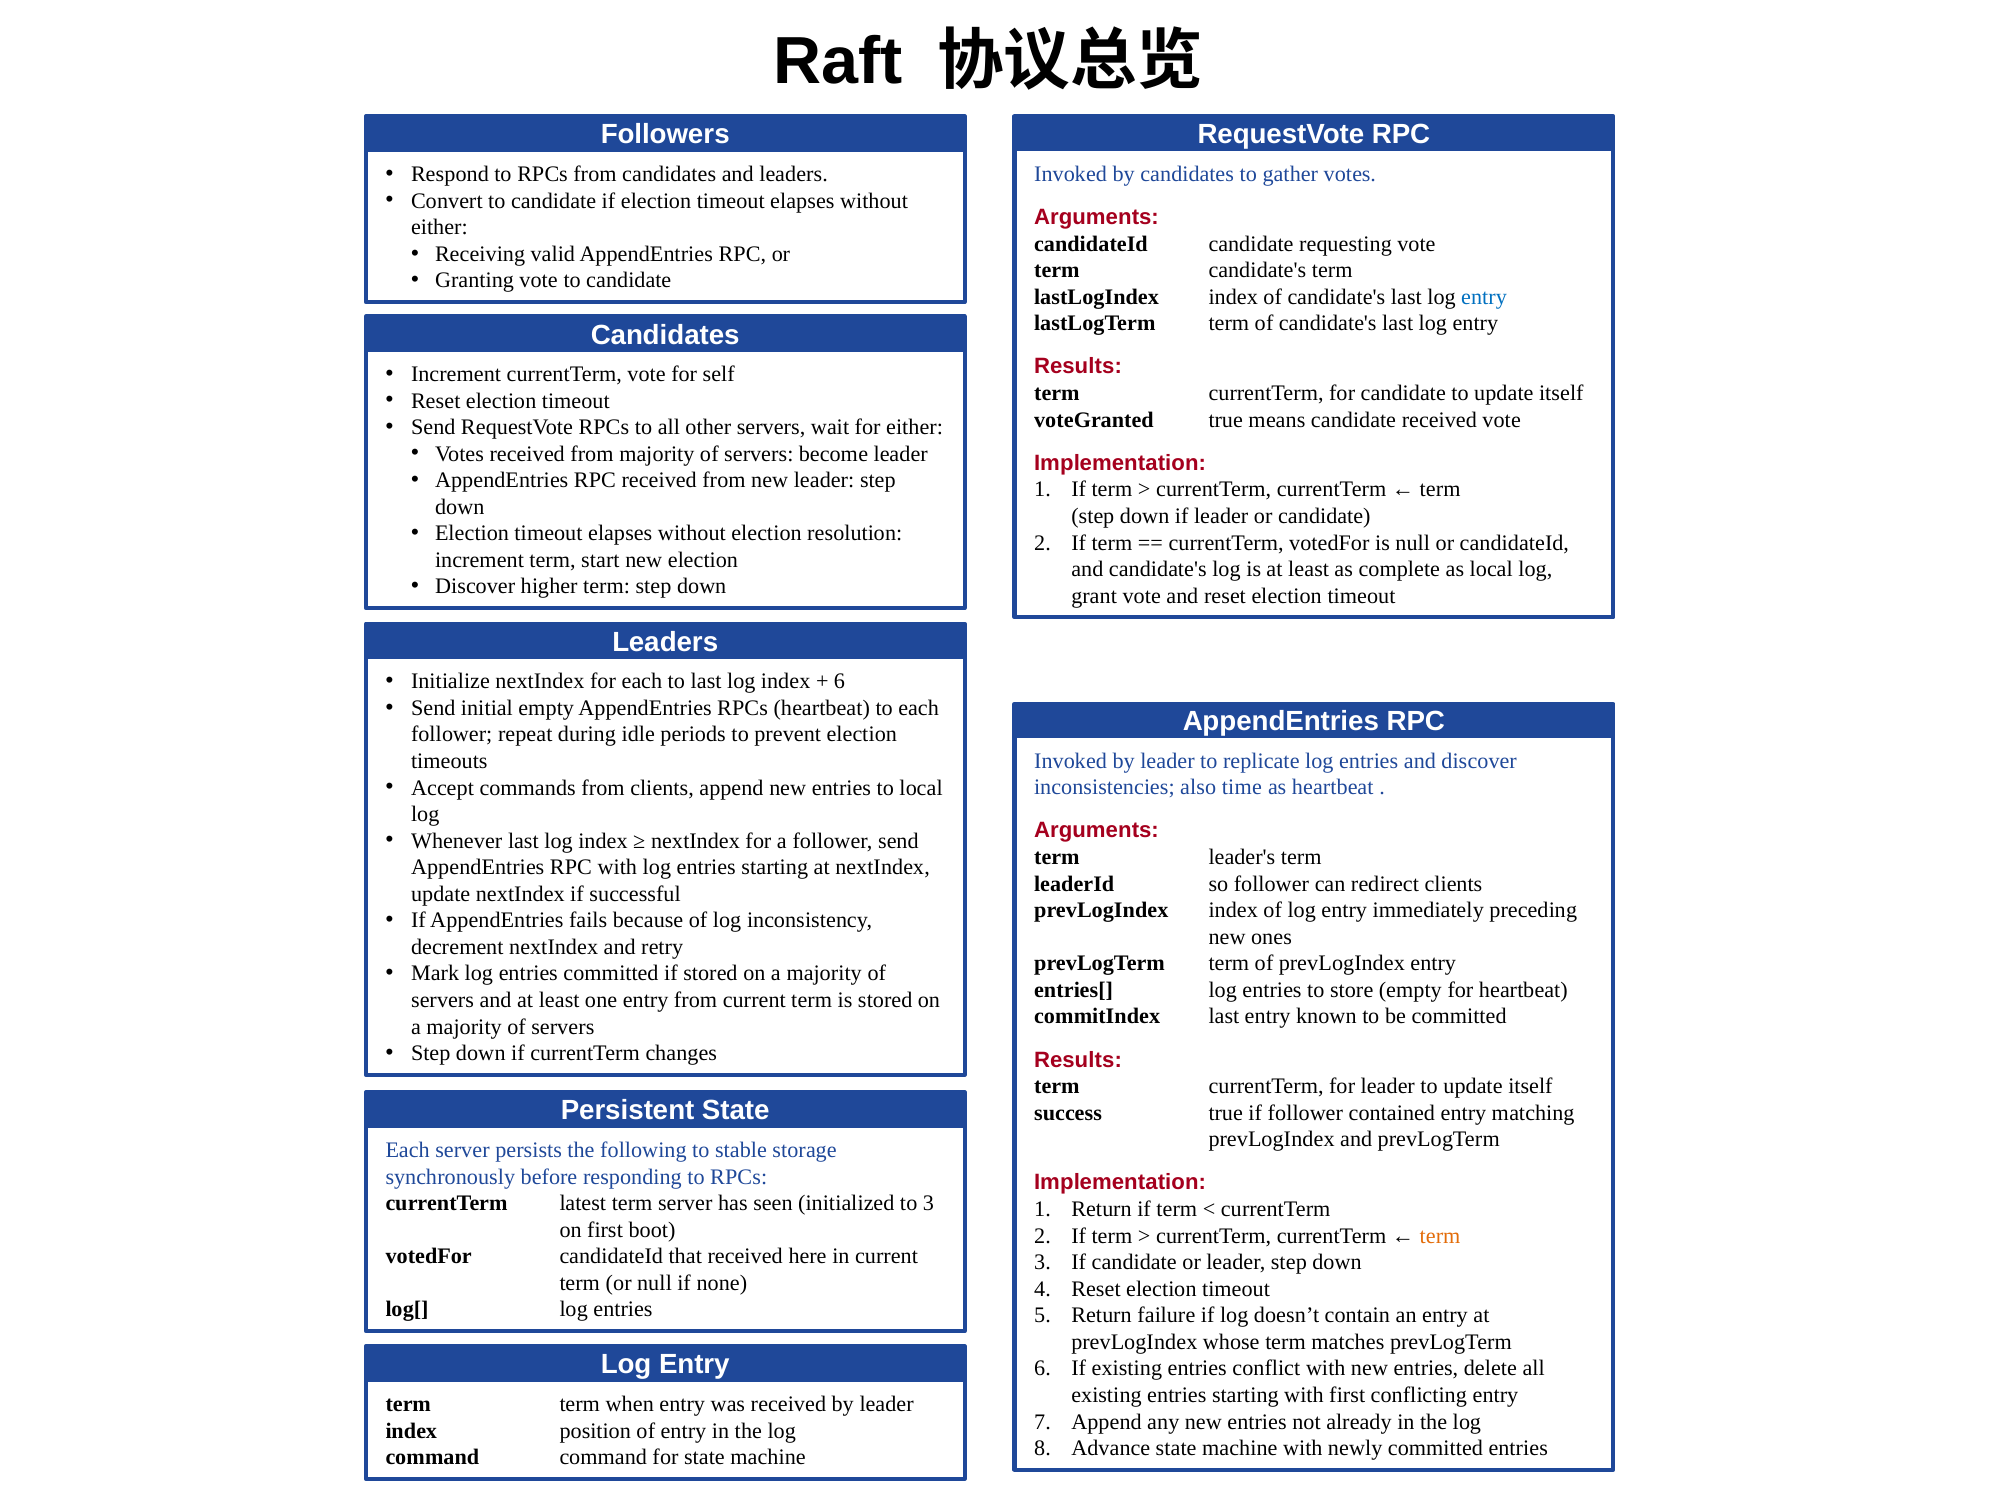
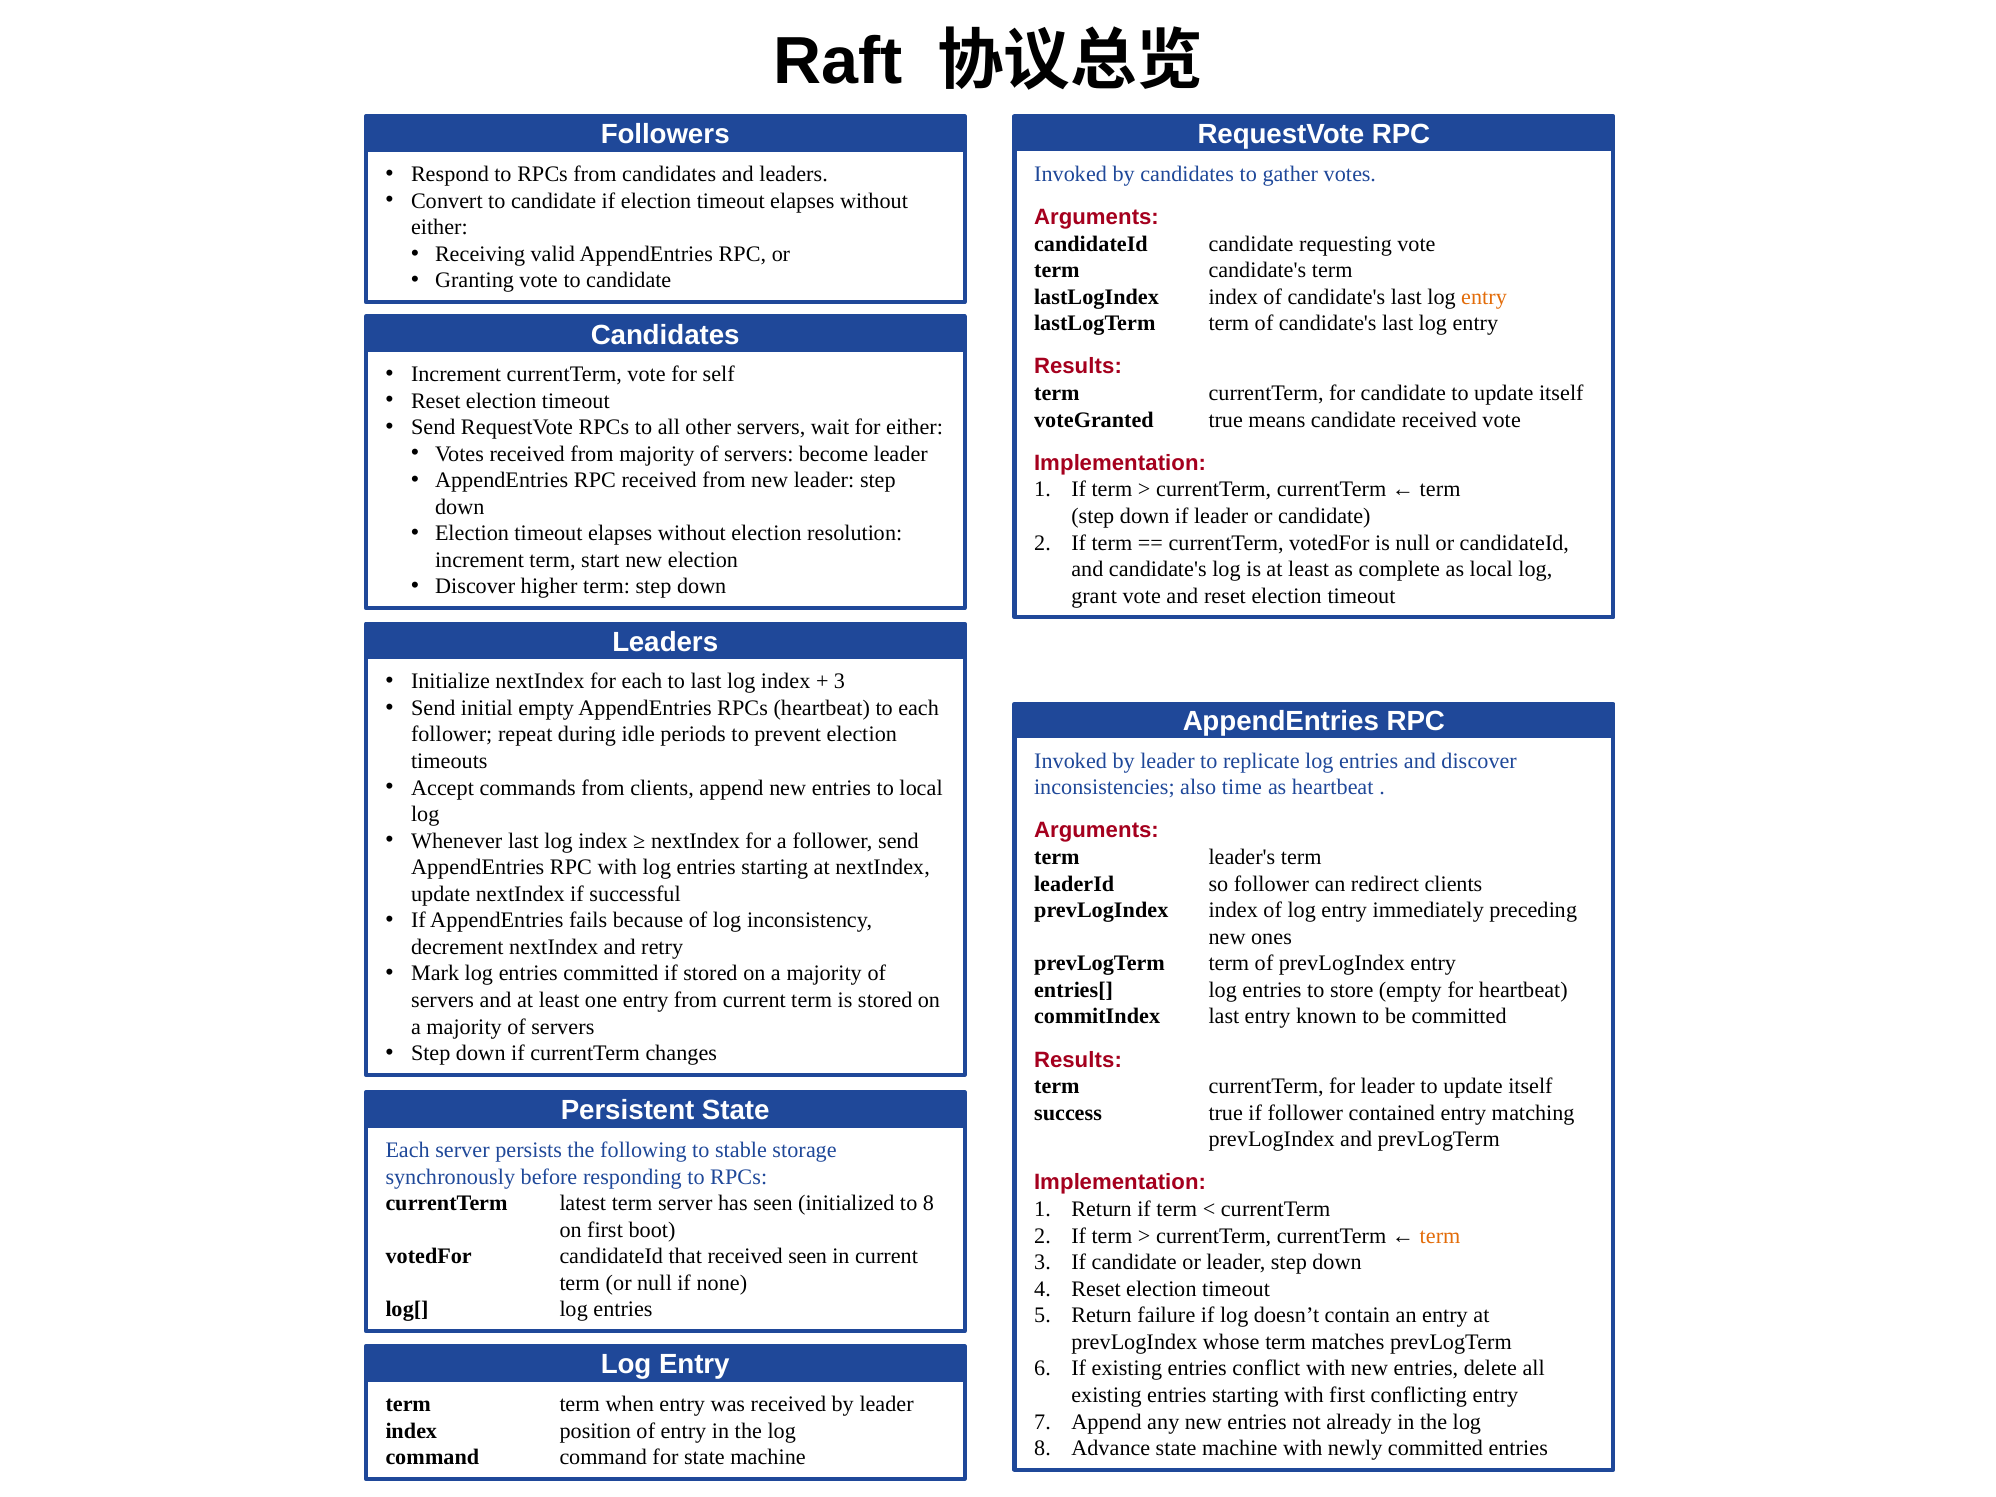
entry colour: blue -> orange (1484, 297)
6: 6 -> 3 (839, 681)
to 3: 3 -> 8 (928, 1203)
received here: here -> seen (808, 1257)
